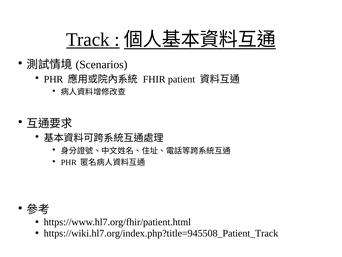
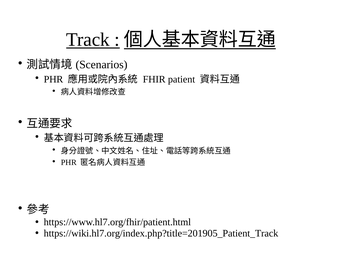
https://wiki.hl7.org/index.php?title=945508_Patient_Track: https://wiki.hl7.org/index.php?title=945508_Patient_Track -> https://wiki.hl7.org/index.php?title=201905_Patient_Track (161, 233)
